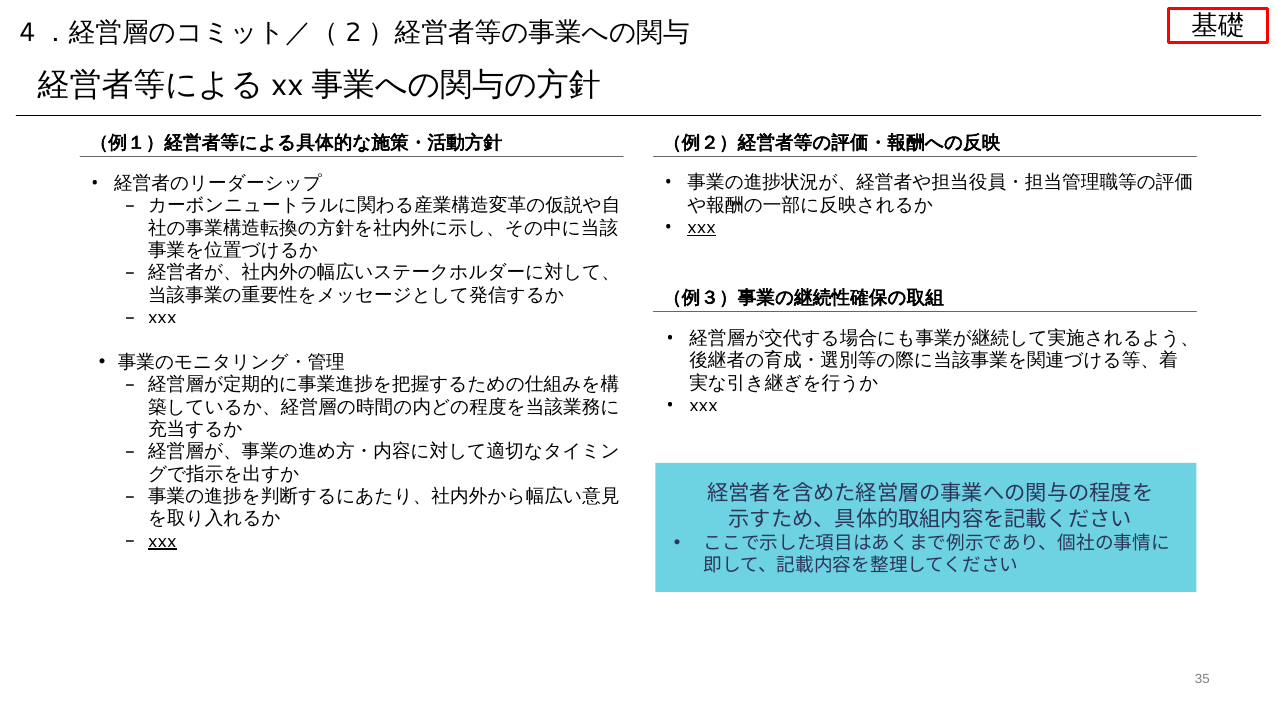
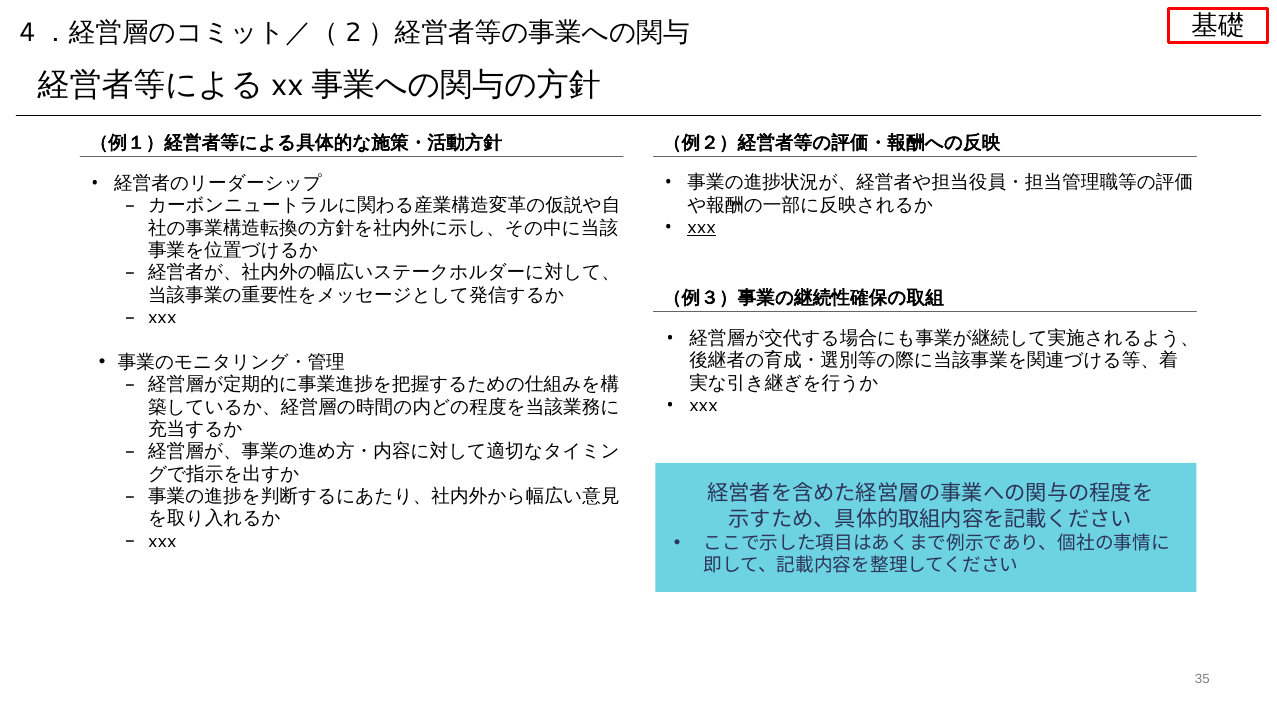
xxx underline: present -> none (162, 541)
